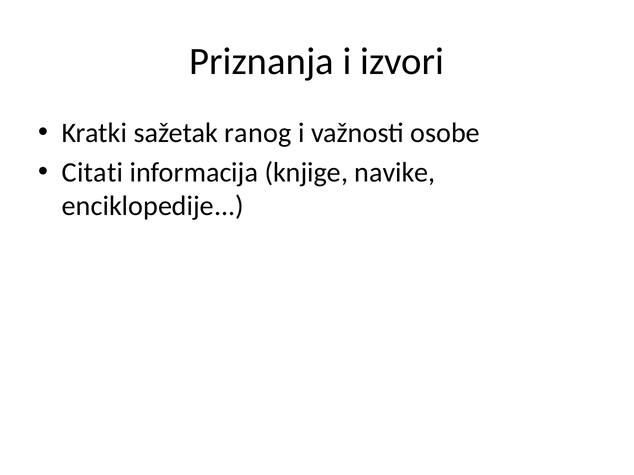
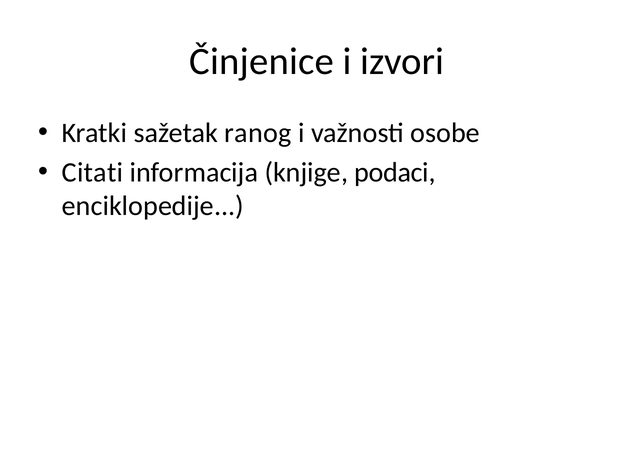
Priznanja: Priznanja -> Činjenice (262, 61)
navike: navike -> podaci (395, 172)
